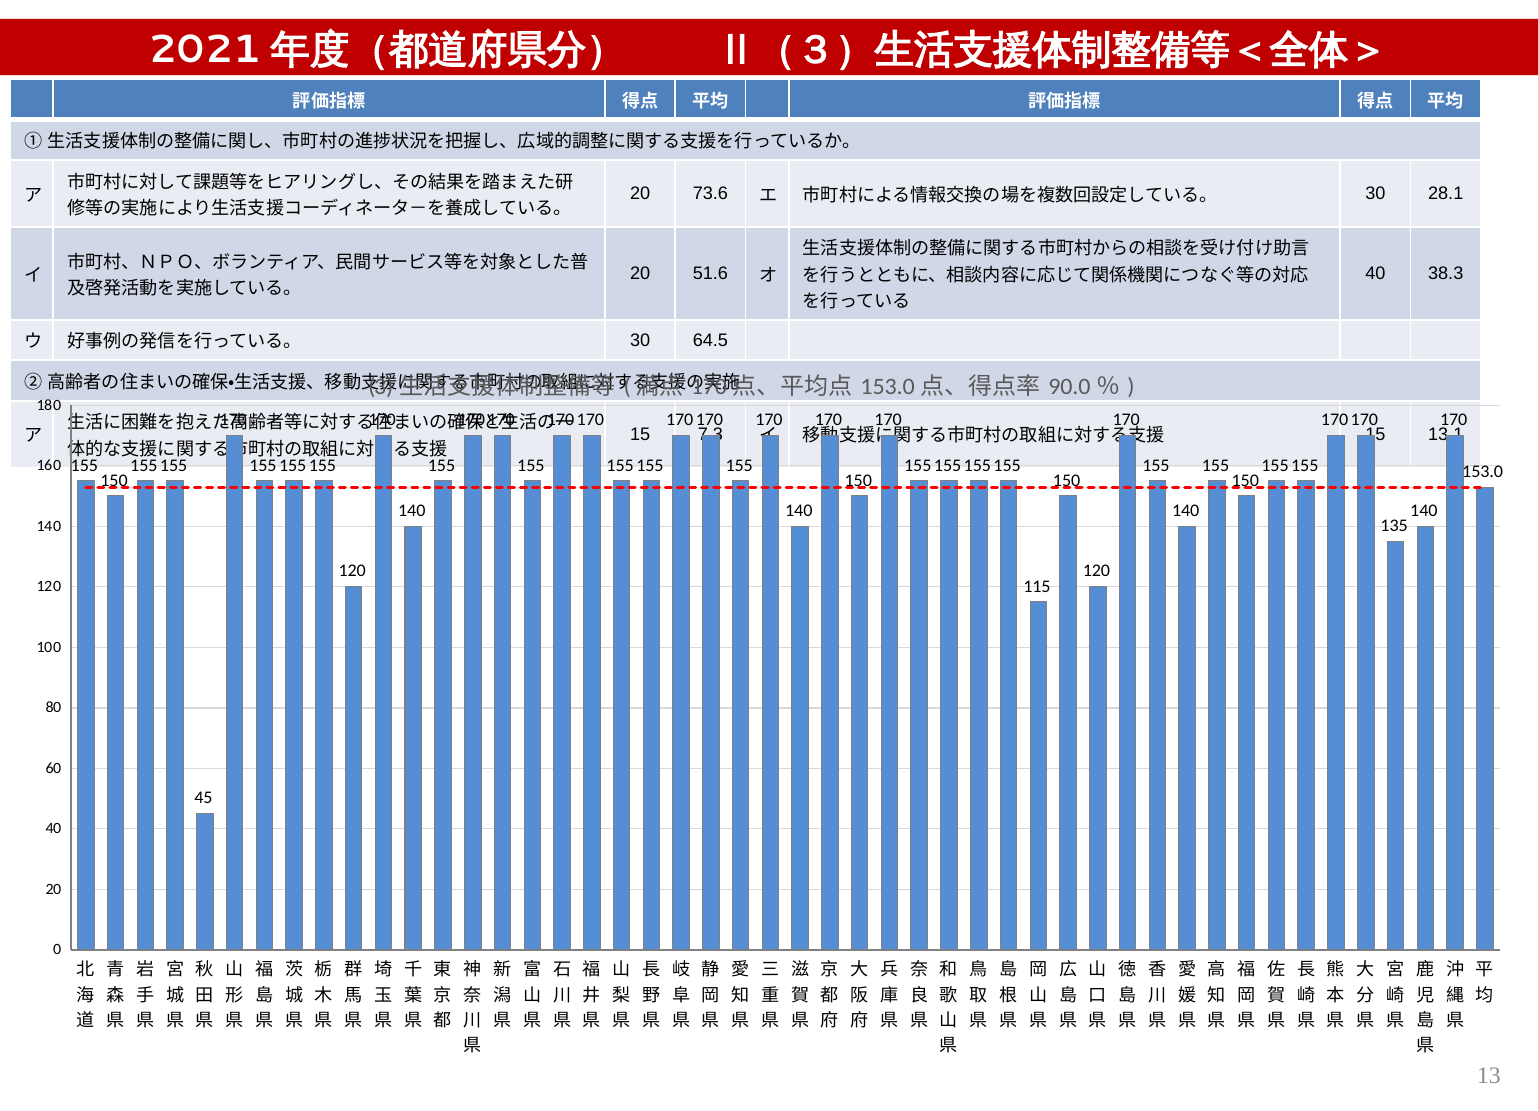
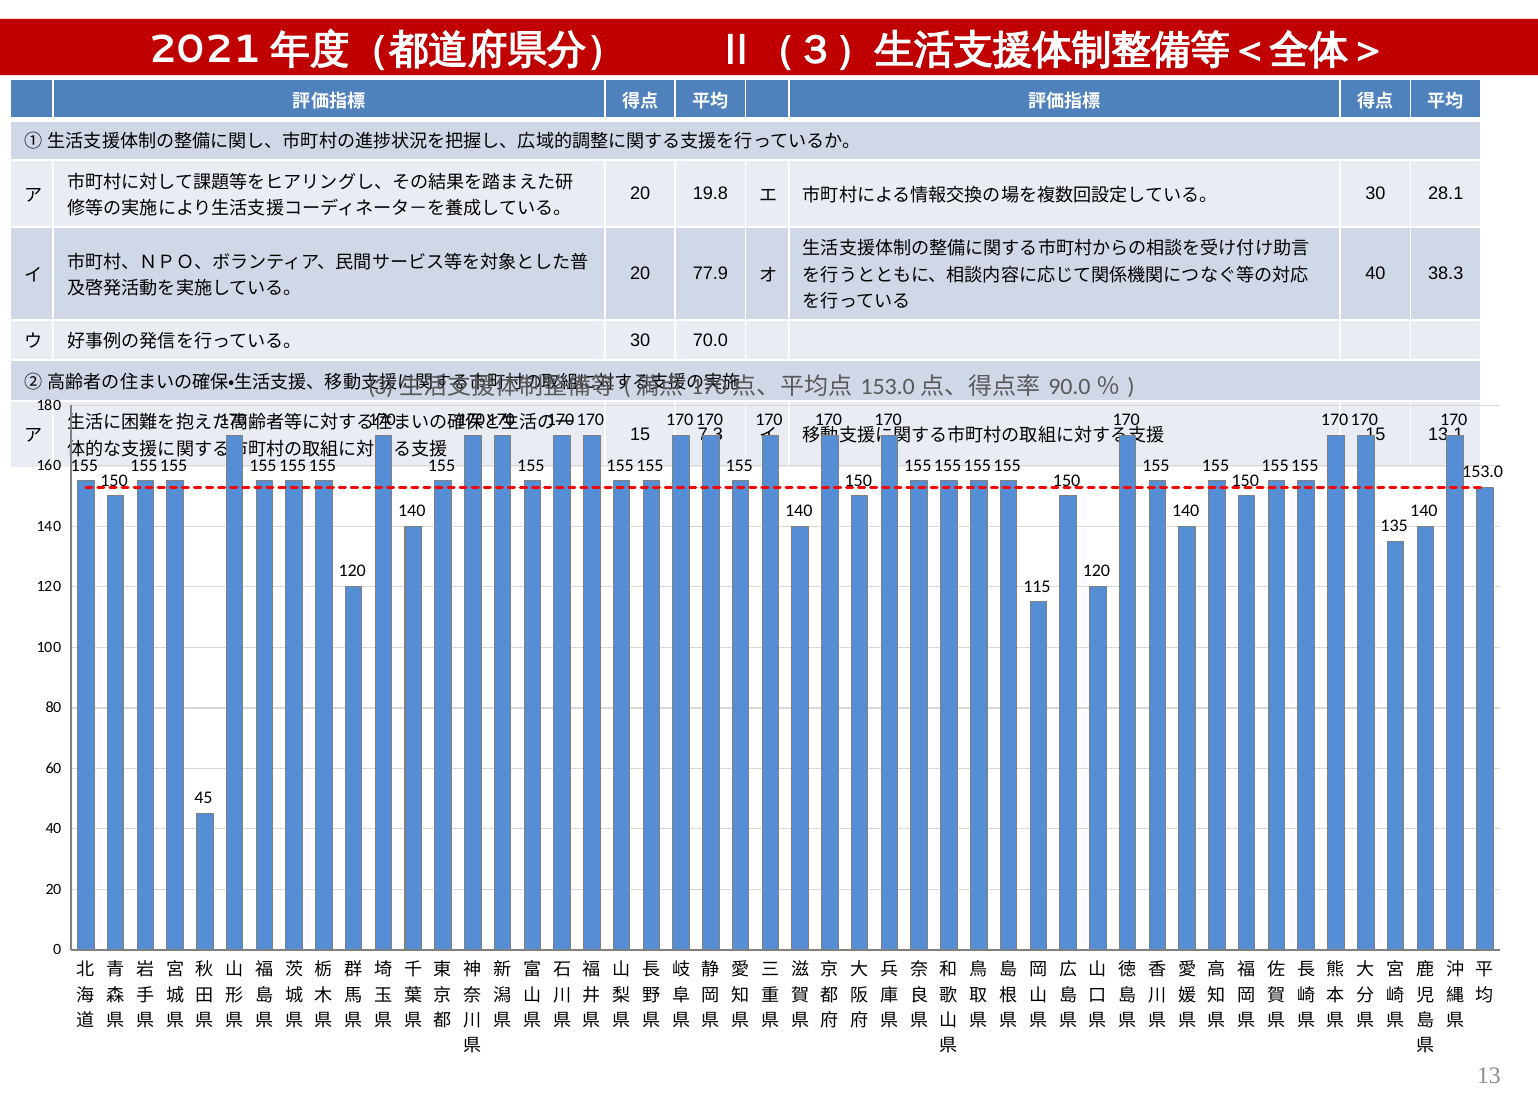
73.6: 73.6 -> 19.8 (710, 194)
51.6: 51.6 -> 77.9 (710, 274)
64.5: 64.5 -> 70.0 (710, 340)
